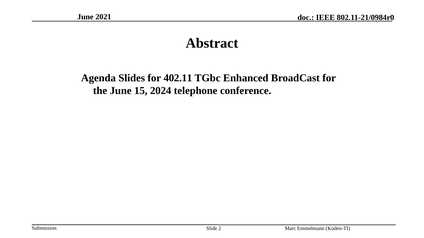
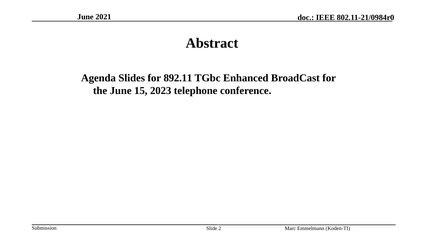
402.11: 402.11 -> 892.11 (178, 78)
2024: 2024 -> 2023 (161, 91)
